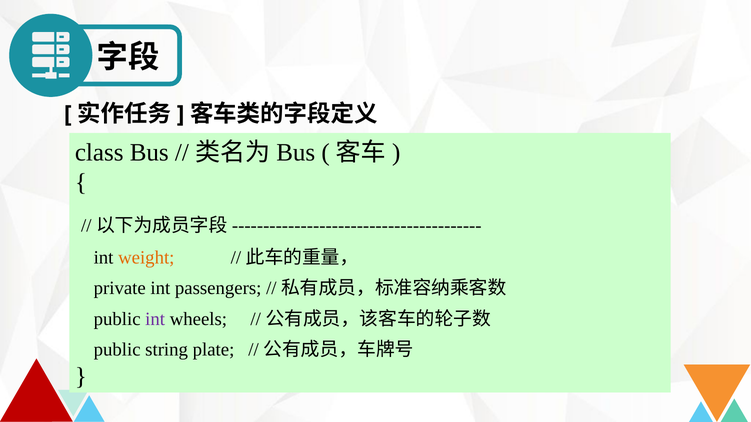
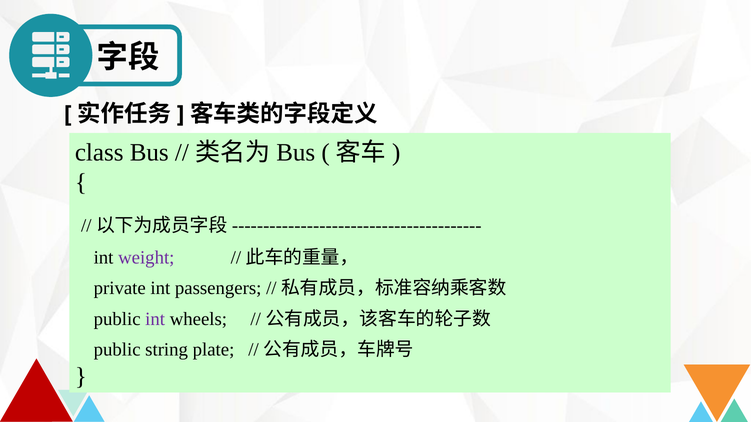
weight colour: orange -> purple (146, 258)
